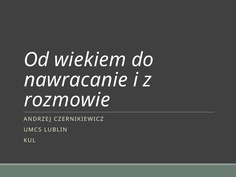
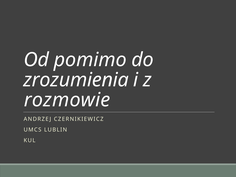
wiekiem: wiekiem -> pomimo (90, 60)
nawracanie: nawracanie -> zrozumienia (76, 80)
